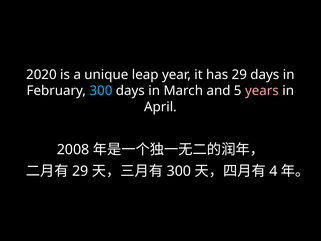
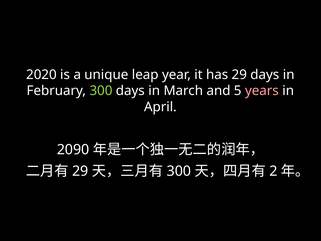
300 colour: light blue -> light green (101, 91)
2008: 2008 -> 2090 (73, 149)
4: 4 -> 2 (273, 171)
